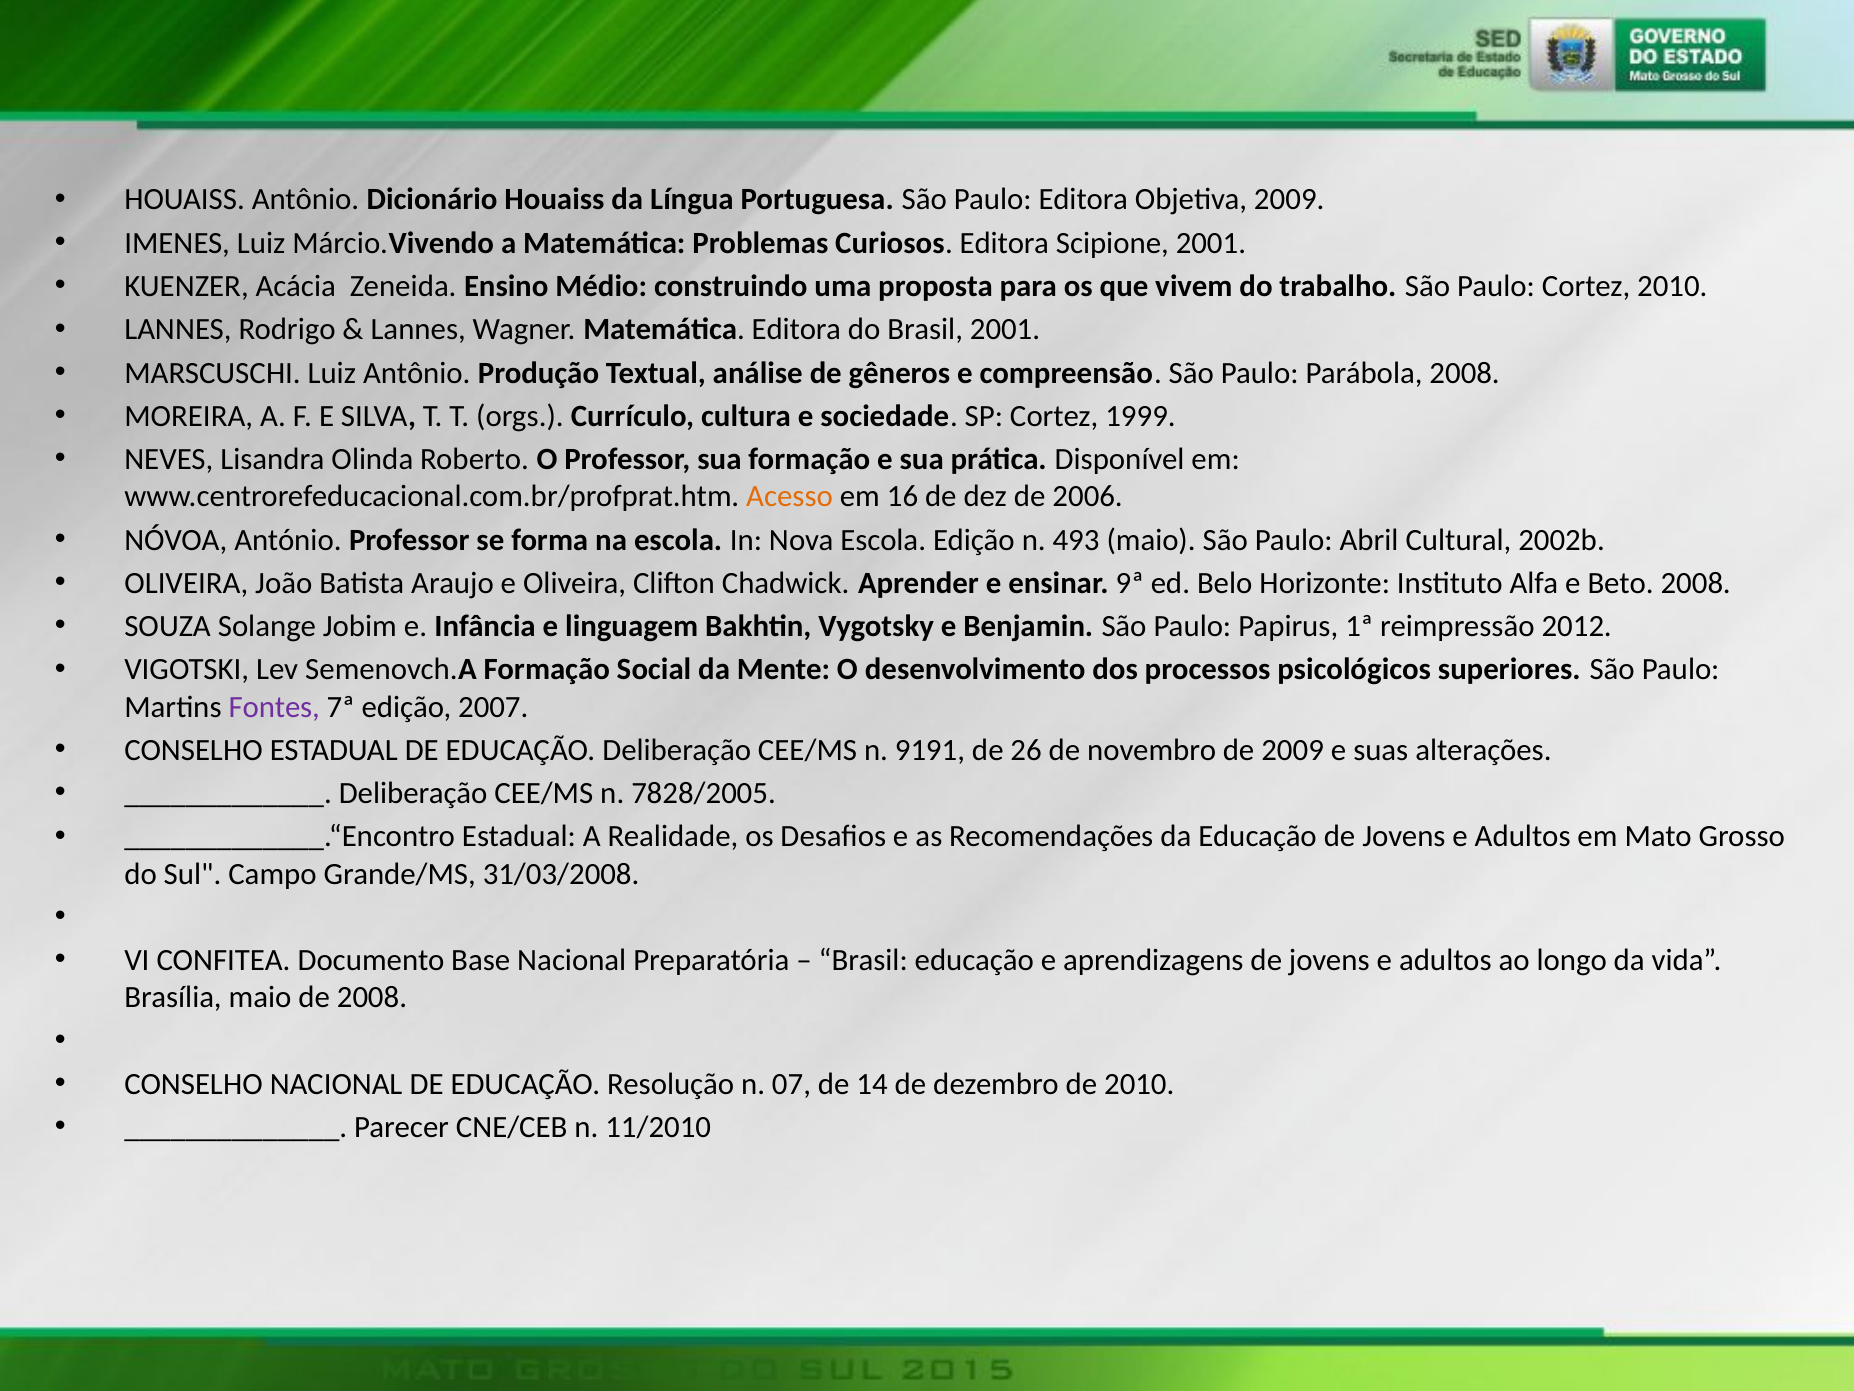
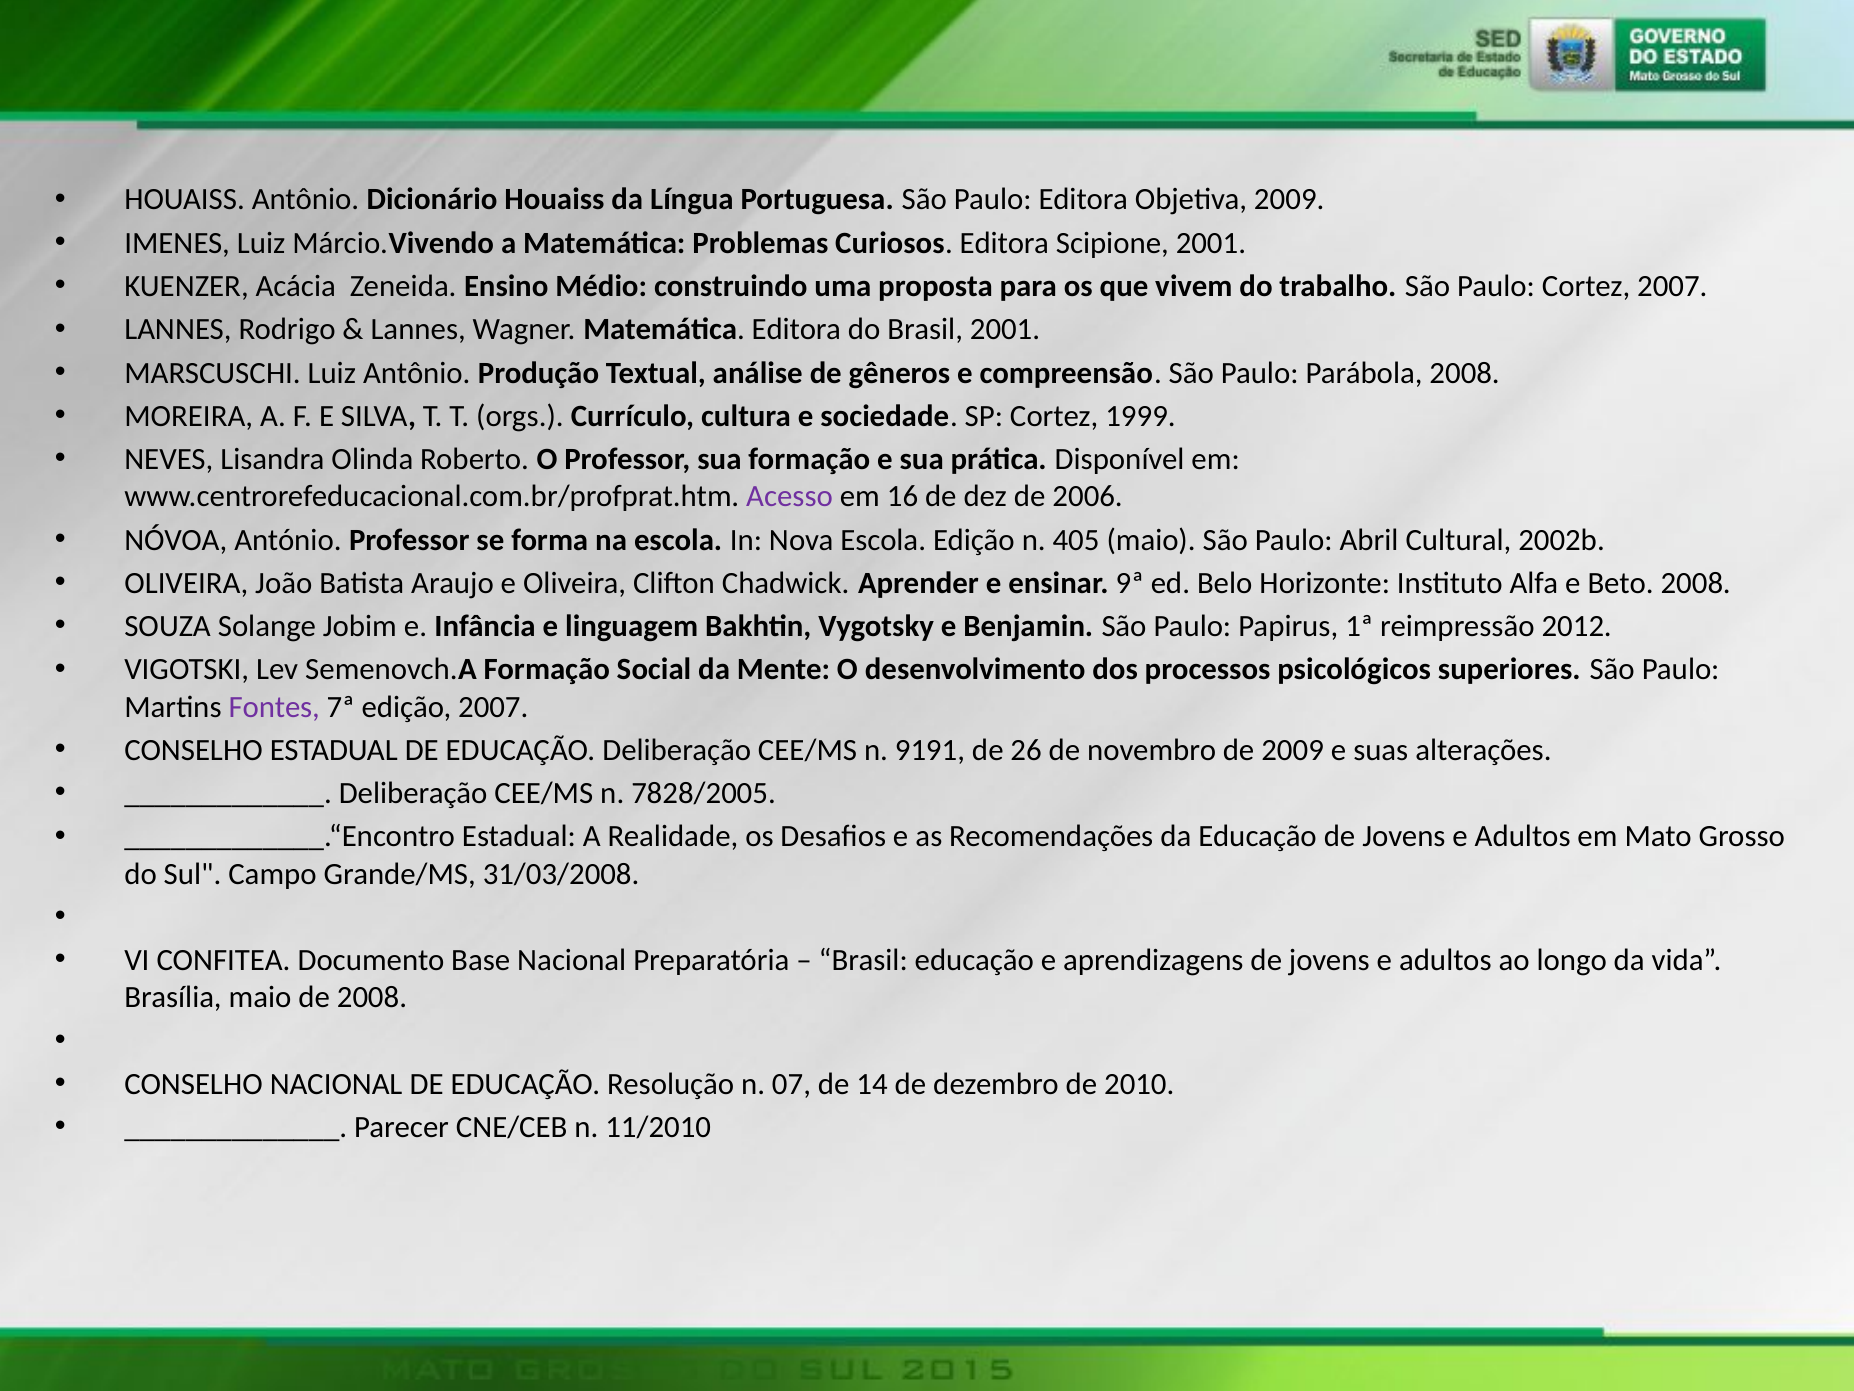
Cortez 2010: 2010 -> 2007 (1672, 286)
Acesso colour: orange -> purple (790, 496)
493: 493 -> 405 (1076, 540)
